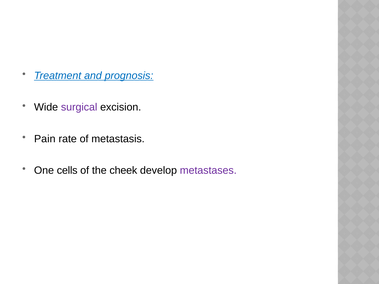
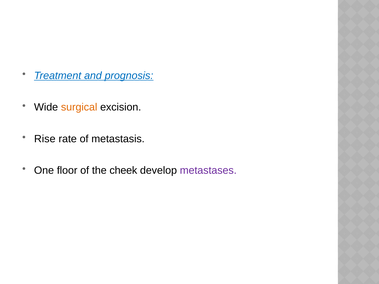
surgical colour: purple -> orange (79, 107)
Pain: Pain -> Rise (45, 139)
cells: cells -> floor (67, 171)
